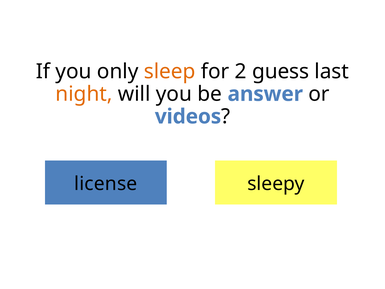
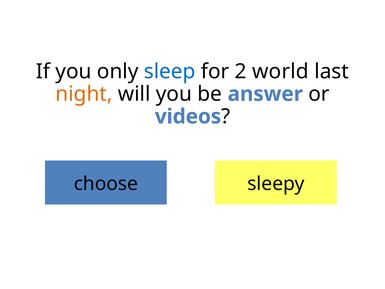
sleep colour: orange -> blue (170, 71)
guess: guess -> world (280, 71)
license: license -> choose (106, 184)
